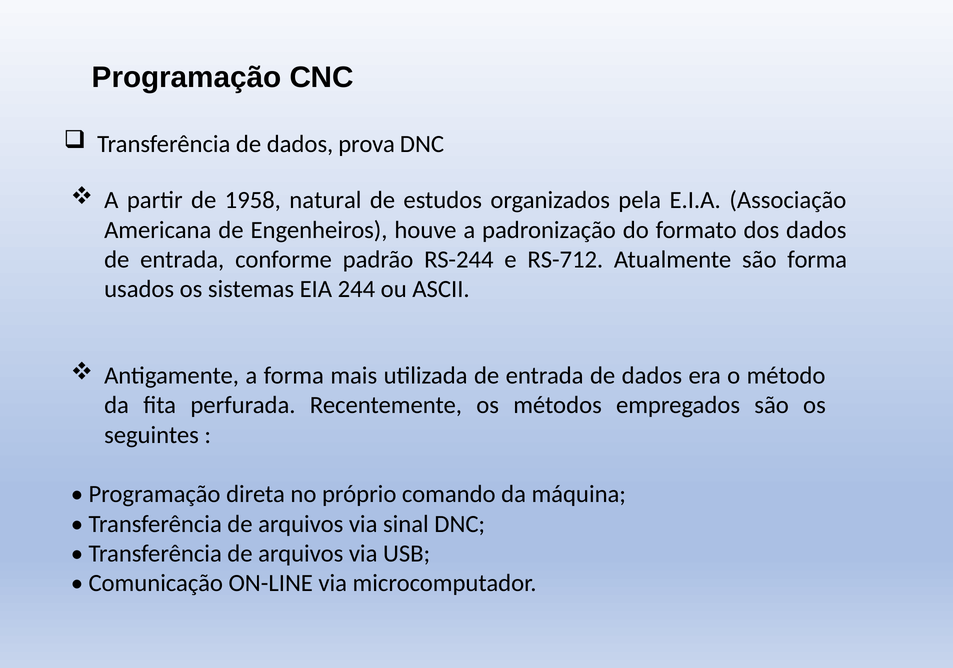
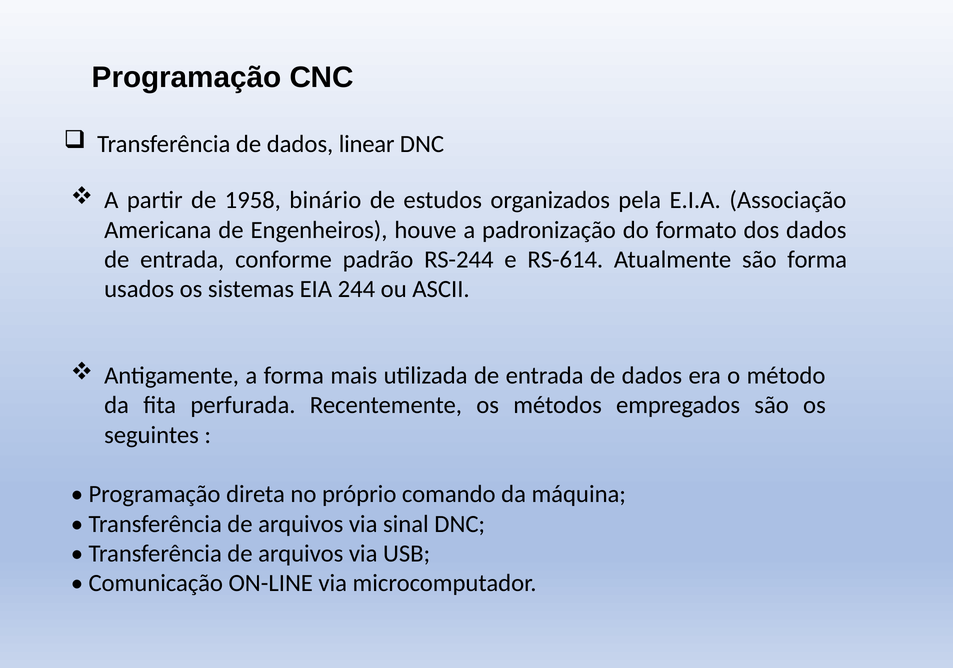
prova: prova -> linear (367, 144)
natural: natural -> binário (325, 200)
RS-712: RS-712 -> RS-614 (565, 260)
